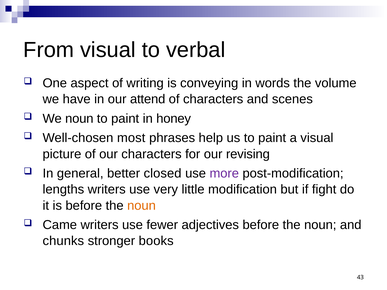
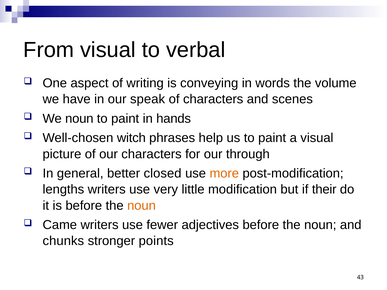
attend: attend -> speak (148, 99)
honey: honey -> hands (174, 119)
most: most -> witch (131, 138)
revising: revising -> through (248, 154)
more colour: purple -> orange (224, 173)
fight: fight -> their (324, 190)
books: books -> points (156, 241)
